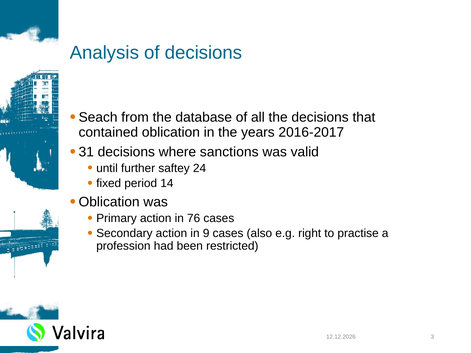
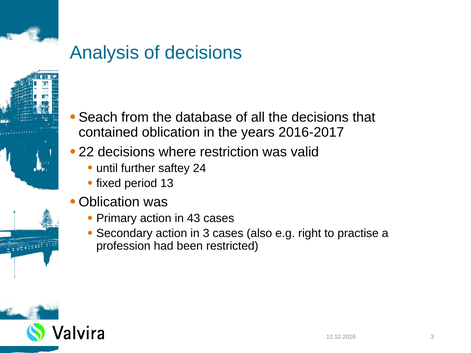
31: 31 -> 22 (86, 152)
sanctions: sanctions -> restriction (229, 152)
14: 14 -> 13 (167, 183)
76: 76 -> 43 (194, 218)
in 9: 9 -> 3 (206, 234)
